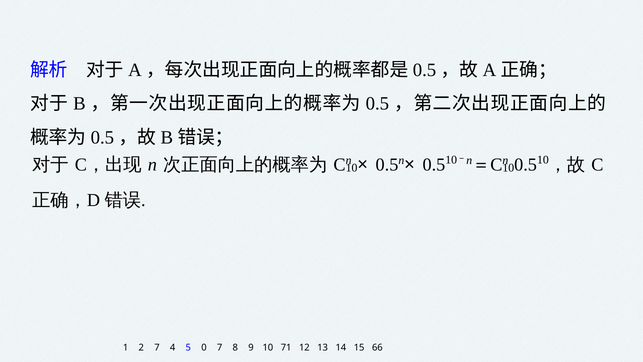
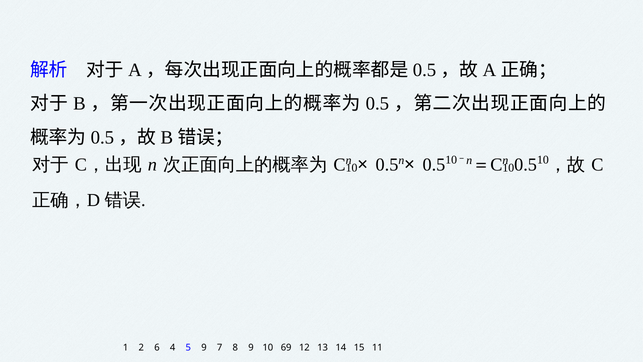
2 7: 7 -> 6 (157, 348)
5 0: 0 -> 9 (204, 348)
71: 71 -> 69 (286, 348)
66: 66 -> 11 (377, 348)
